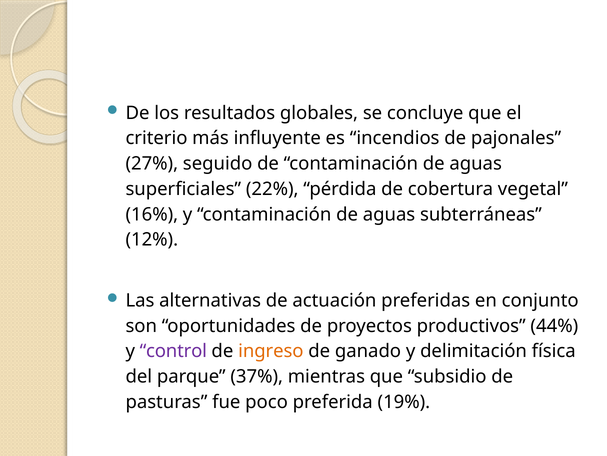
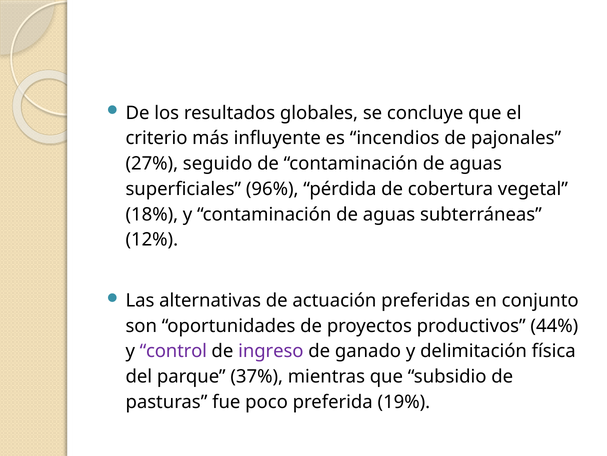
22%: 22% -> 96% (272, 189)
16%: 16% -> 18% (152, 214)
ingreso colour: orange -> purple (271, 351)
